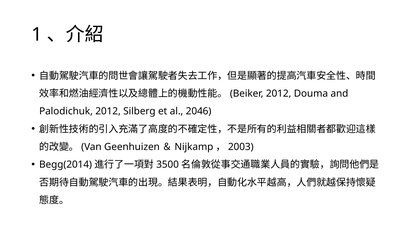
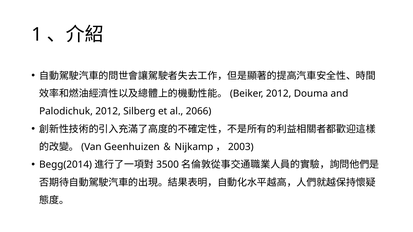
2046: 2046 -> 2066 (199, 112)
